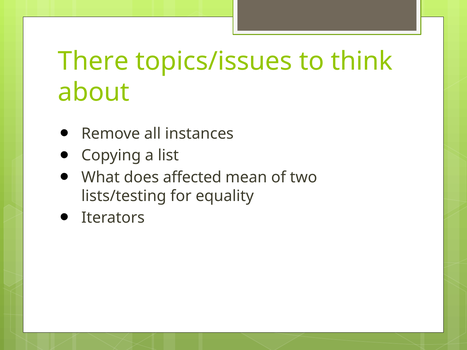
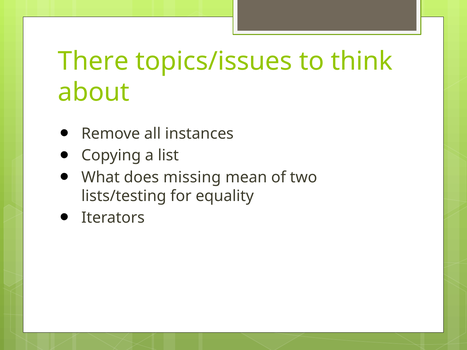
affected: affected -> missing (192, 177)
